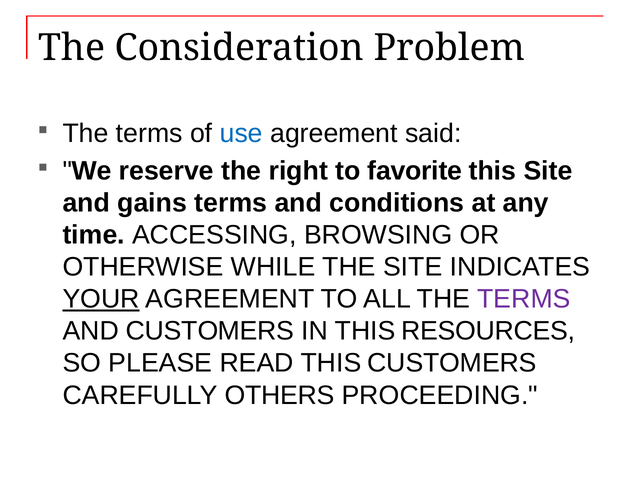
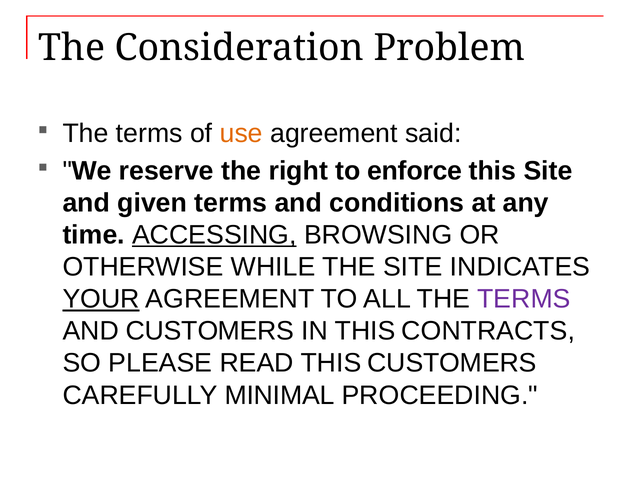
use colour: blue -> orange (241, 133)
favorite: favorite -> enforce (415, 171)
gains: gains -> given (152, 203)
ACCESSING underline: none -> present (214, 235)
RESOURCES: RESOURCES -> CONTRACTS (488, 331)
OTHERS: OTHERS -> MINIMAL (280, 395)
